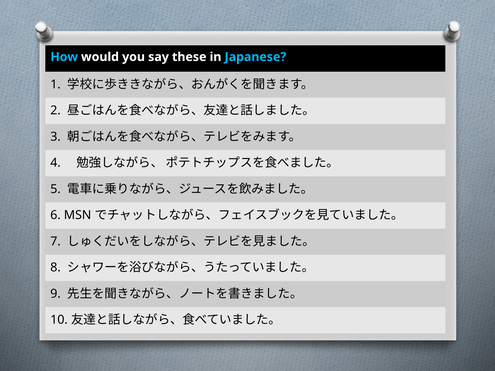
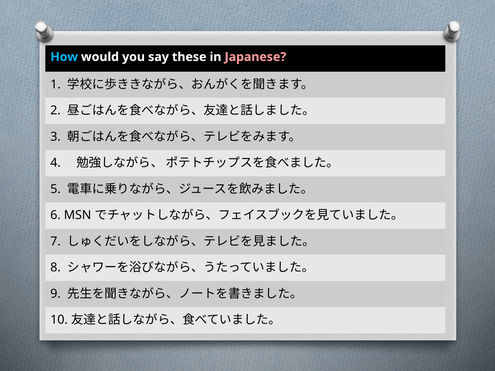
Japanese colour: light blue -> pink (255, 57)
